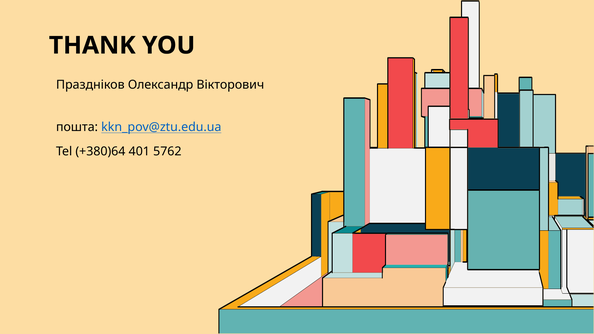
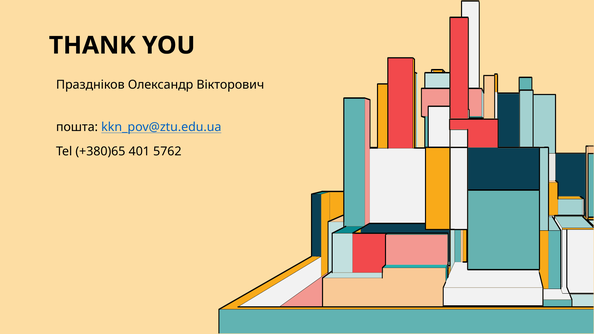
+380)64: +380)64 -> +380)65 (100, 152)
